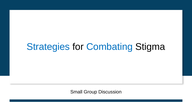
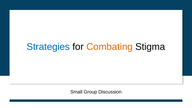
Combating colour: blue -> orange (109, 47)
